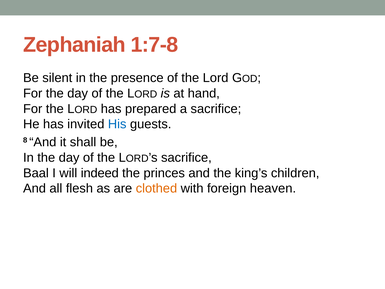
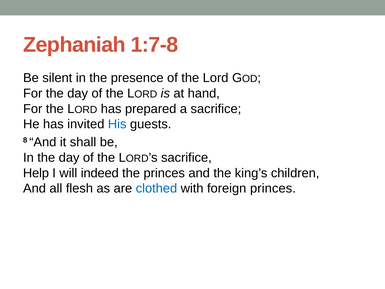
Baal: Baal -> Help (36, 173)
clothed colour: orange -> blue (156, 188)
foreign heaven: heaven -> princes (273, 188)
